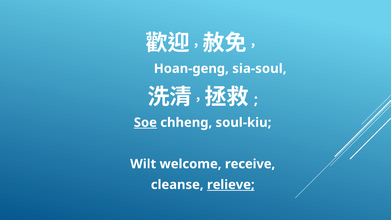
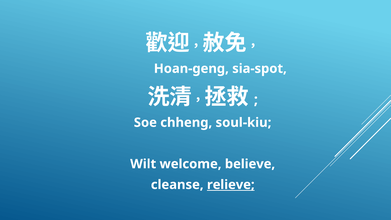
sia-soul: sia-soul -> sia-spot (259, 69)
Soe underline: present -> none (145, 123)
receive: receive -> believe (250, 164)
